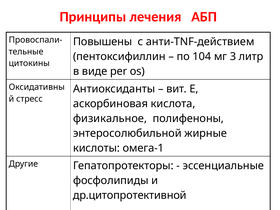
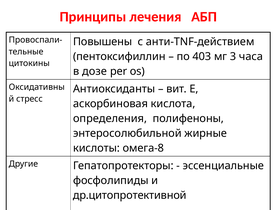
104: 104 -> 403 (202, 56)
литр: литр -> часа (251, 56)
виде: виде -> дозе (95, 71)
физикальное: физикальное -> определения (110, 118)
омега-1: омега-1 -> омега-8 (143, 148)
